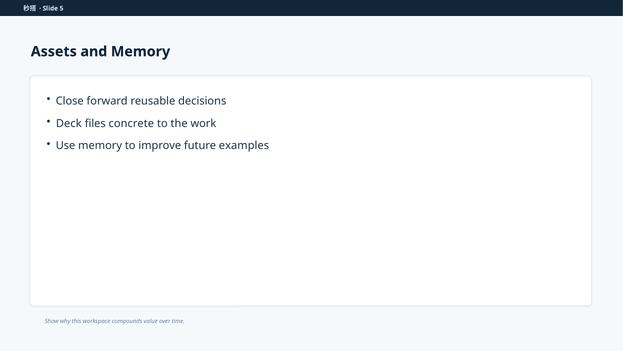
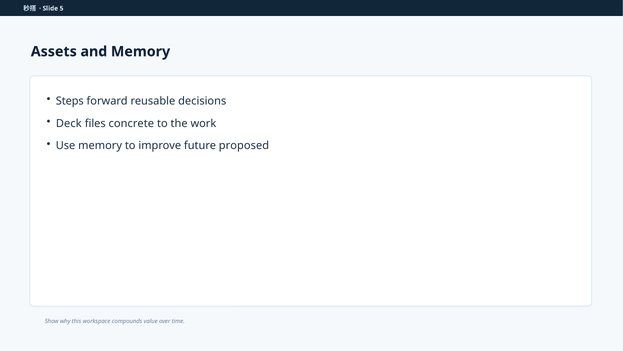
Close: Close -> Steps (70, 101)
examples: examples -> proposed (244, 145)
